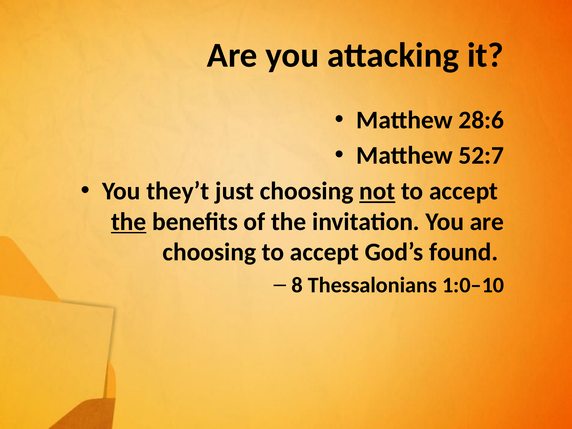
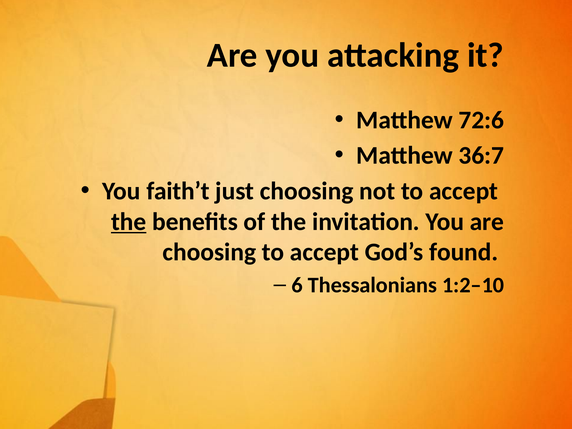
28:6: 28:6 -> 72:6 (481, 120)
52:7: 52:7 -> 36:7 (481, 156)
they’t: they’t -> faith’t (178, 191)
not underline: present -> none (377, 191)
8: 8 -> 6 (297, 285)
1:0–10: 1:0–10 -> 1:2–10 (473, 285)
